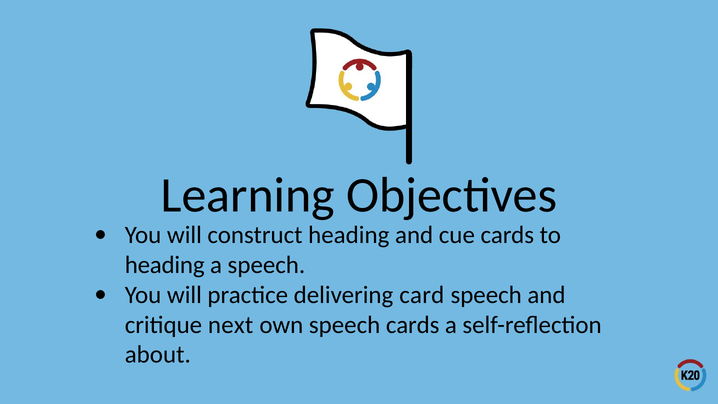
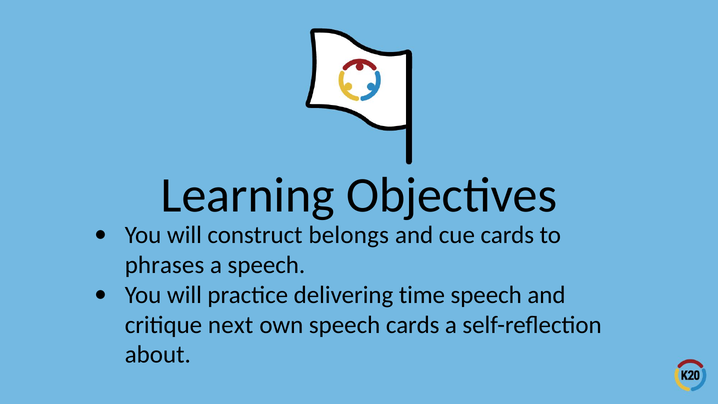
construct heading: heading -> belongs (349, 235)
heading: heading -> phrases (165, 265)
card: card -> time (422, 295)
